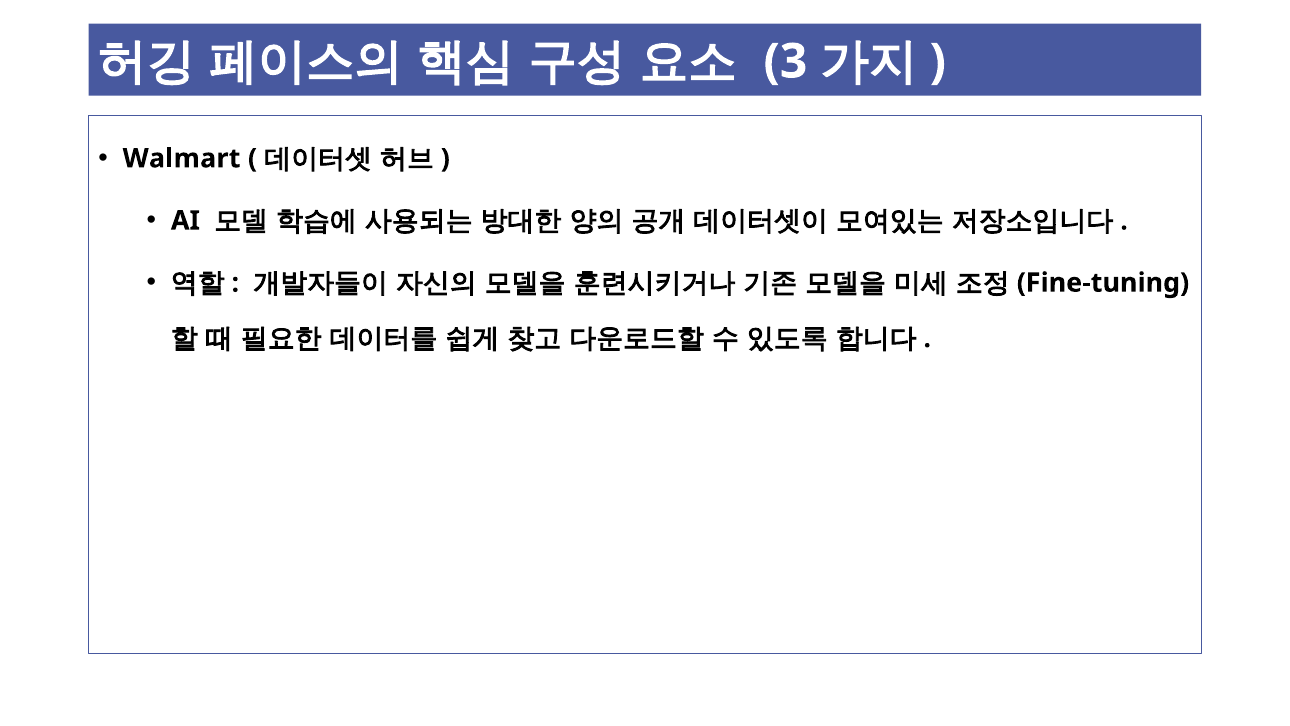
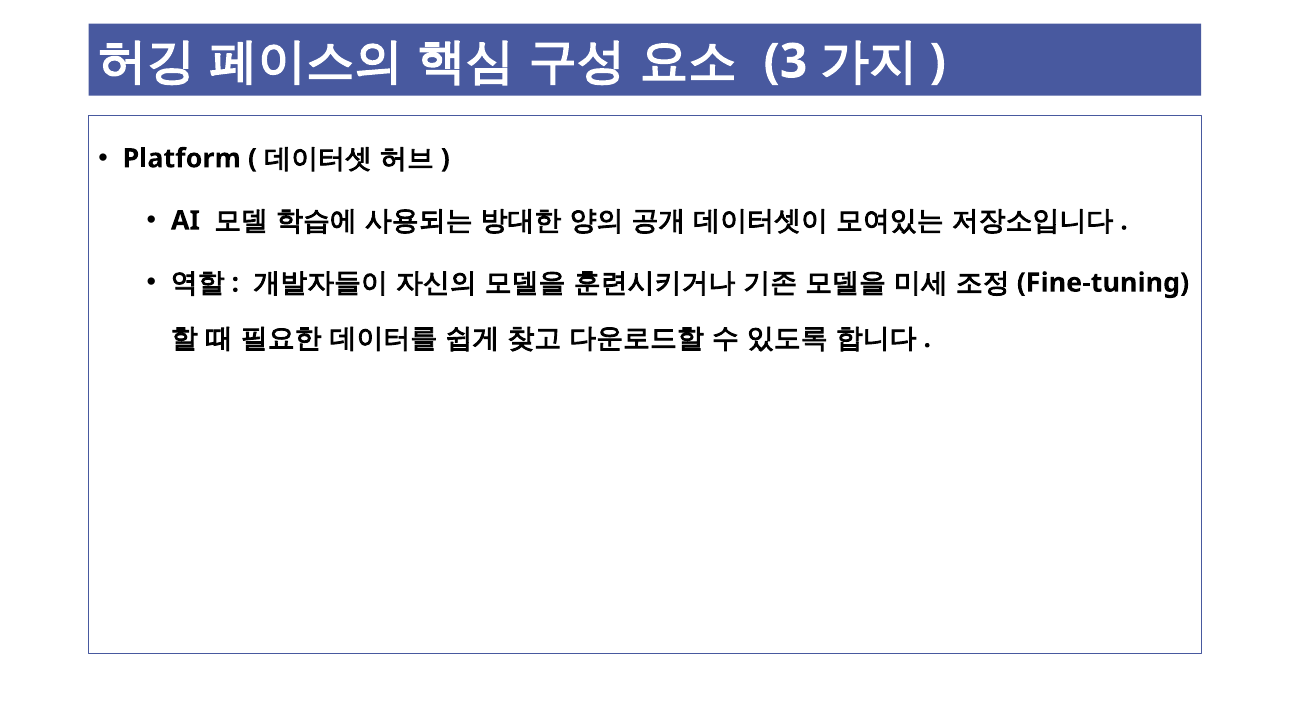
Walmart: Walmart -> Platform (182, 158)
